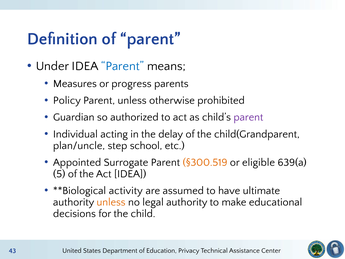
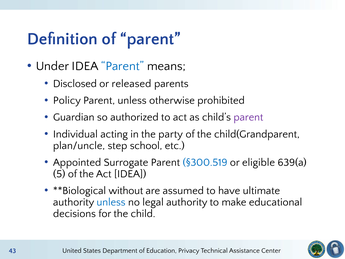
Measures: Measures -> Disclosed (75, 84)
progress: progress -> released (131, 84)
delay: delay -> party (171, 134)
§300.519 colour: orange -> blue (205, 162)
activity: activity -> without (126, 190)
unless colour: orange -> blue (111, 202)
